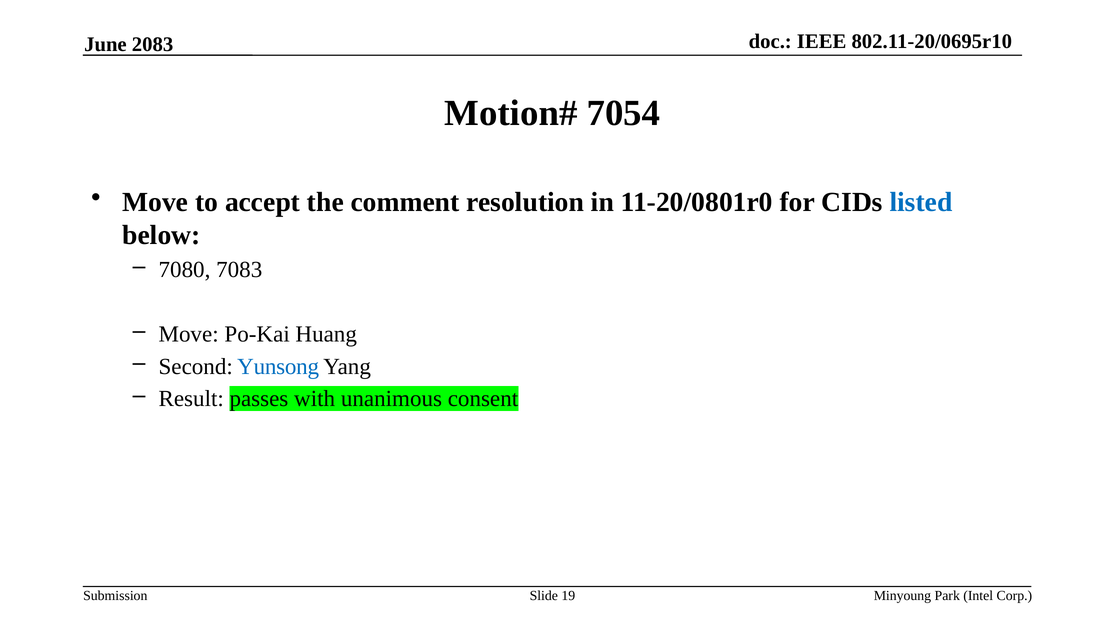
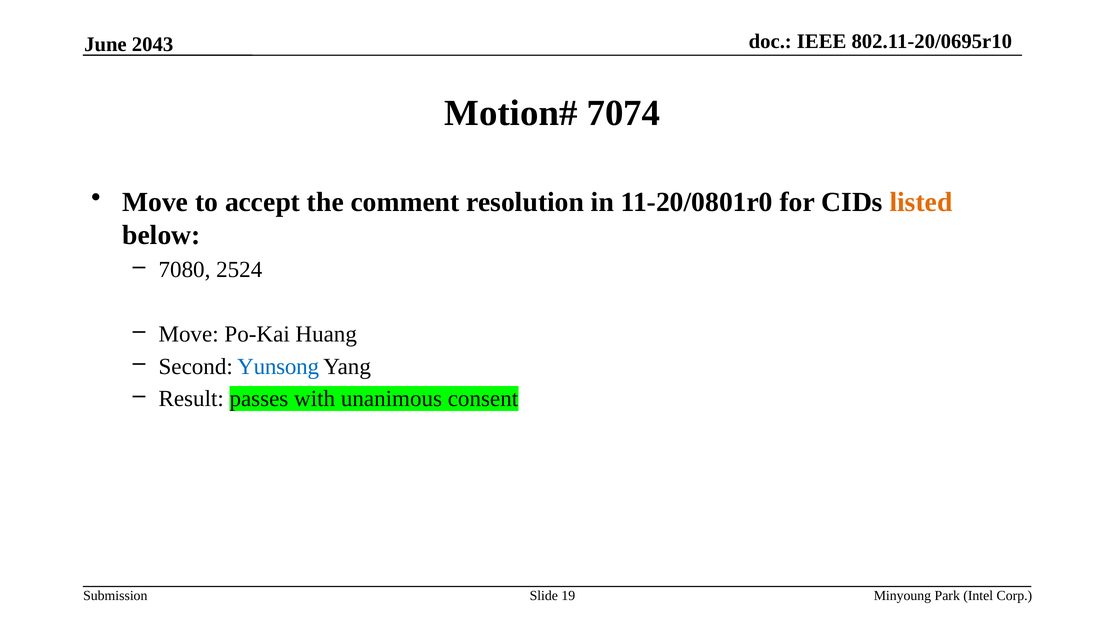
2083: 2083 -> 2043 (153, 44)
7054: 7054 -> 7074 (623, 113)
listed colour: blue -> orange (921, 202)
7083: 7083 -> 2524 (239, 270)
